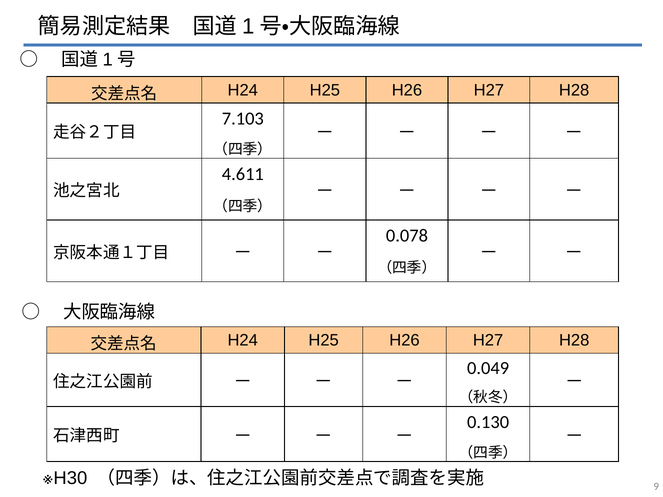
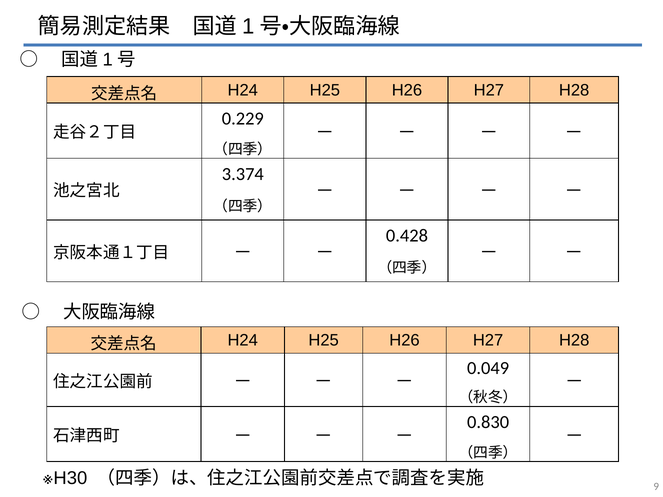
7.103: 7.103 -> 0.229 (243, 119)
4.611: 4.611 -> 3.374 (243, 174)
0.078: 0.078 -> 0.428 (407, 236)
0.130: 0.130 -> 0.830 (488, 422)
